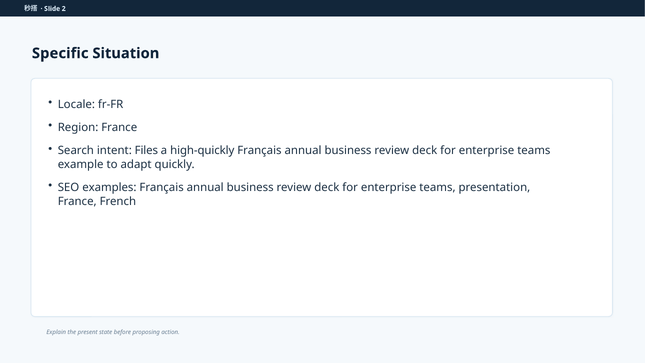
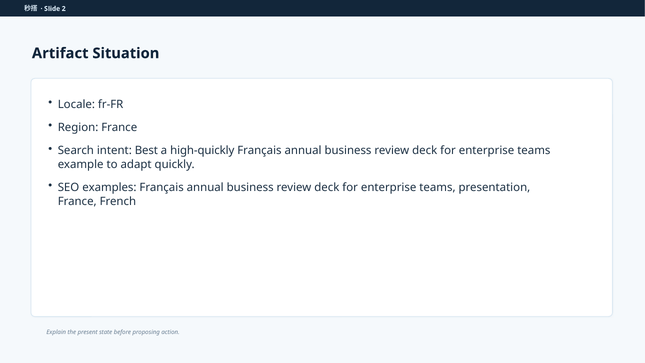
Specific: Specific -> Artifact (60, 53)
Files: Files -> Best (146, 151)
